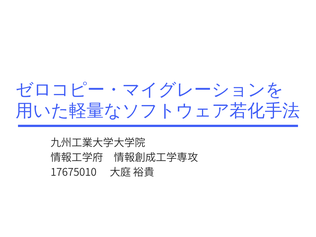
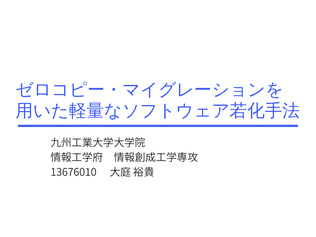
17675010: 17675010 -> 13676010 (74, 172)
